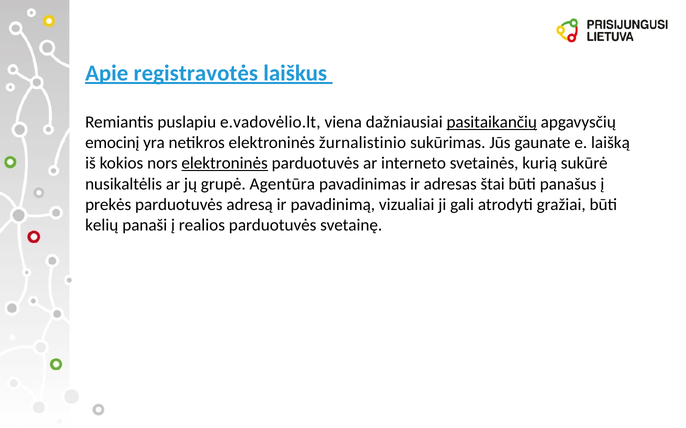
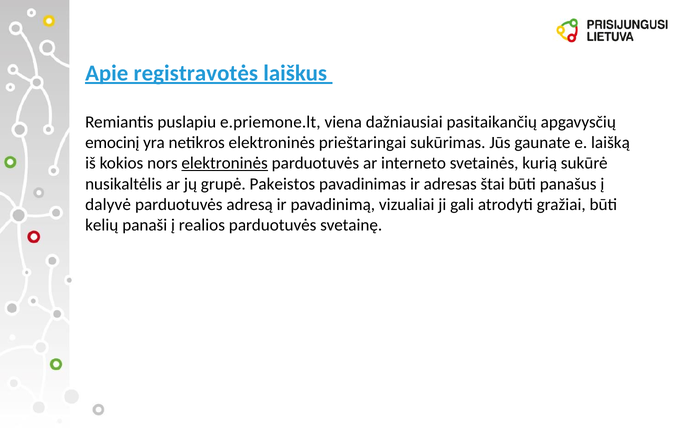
e.vadovėlio.lt: e.vadovėlio.lt -> e.priemone.lt (270, 122)
pasitaikančių underline: present -> none (492, 122)
žurnalistinio: žurnalistinio -> prieštaringai (363, 143)
Agentūra: Agentūra -> Pakeistos (282, 184)
prekės: prekės -> dalyvė (108, 205)
